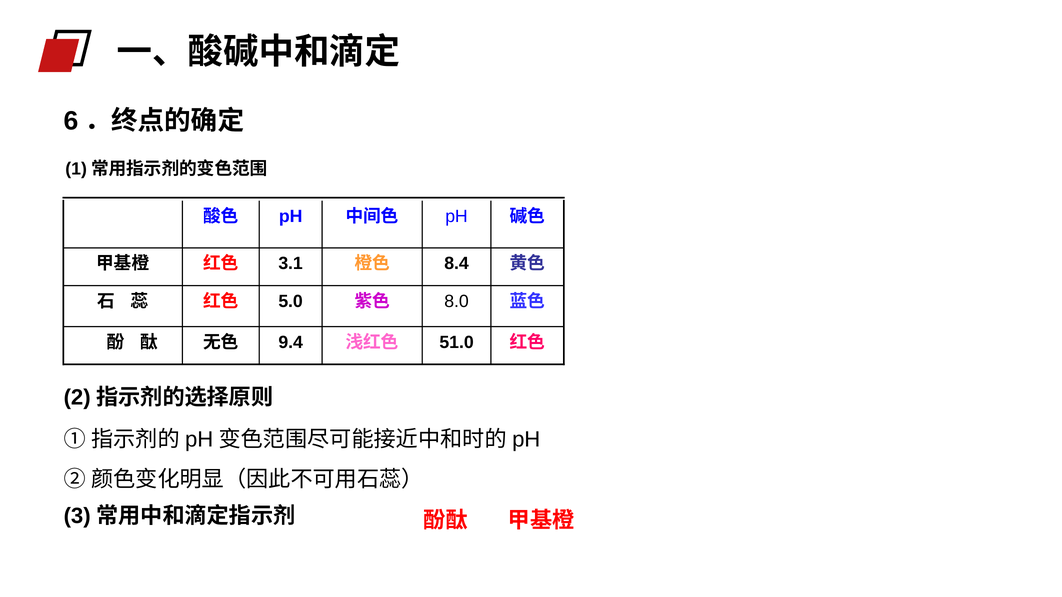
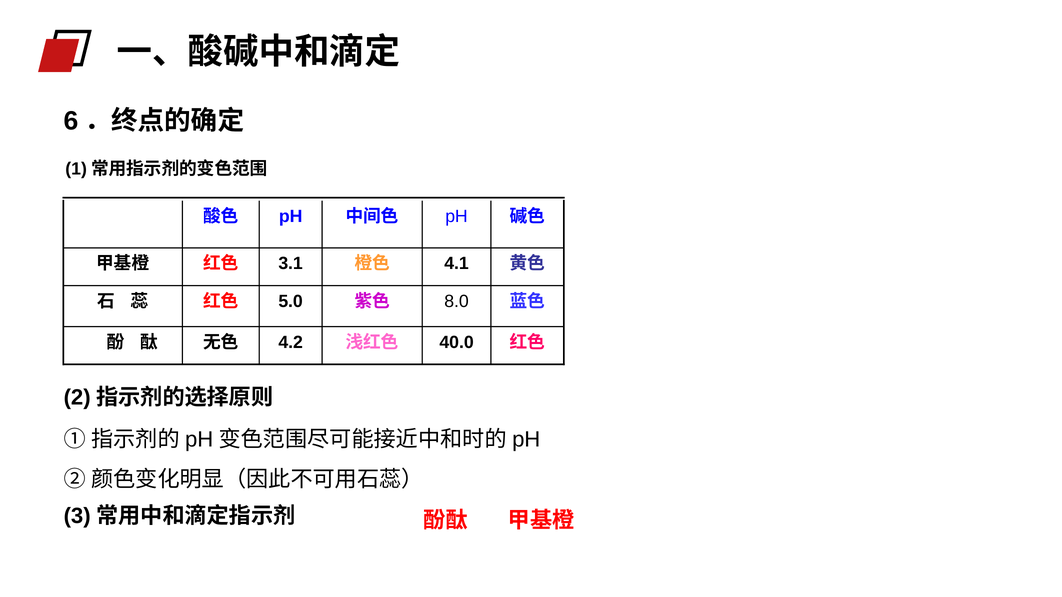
8.4: 8.4 -> 4.1 (457, 264)
9.4: 9.4 -> 4.2 (291, 343)
51.0: 51.0 -> 40.0 (457, 343)
